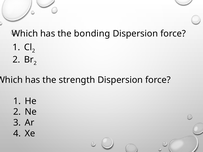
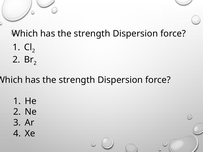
bonding: bonding -> strength (92, 34)
